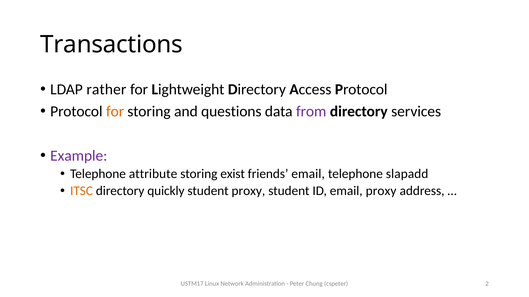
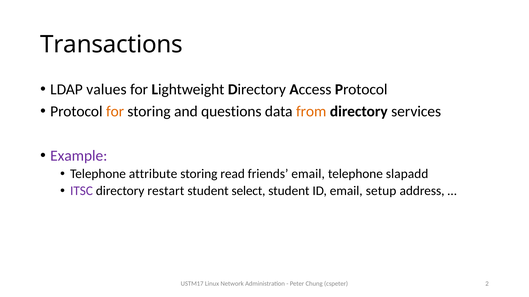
rather: rather -> values (106, 89)
from colour: purple -> orange (311, 112)
exist: exist -> read (233, 174)
ITSC colour: orange -> purple (81, 191)
quickly: quickly -> restart (166, 191)
student proxy: proxy -> select (248, 191)
email proxy: proxy -> setup (381, 191)
